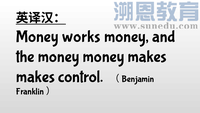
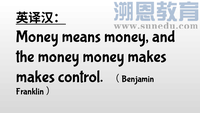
works: works -> means (81, 36)
